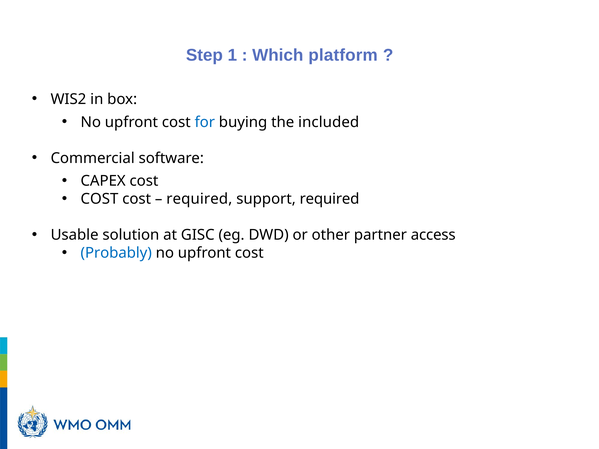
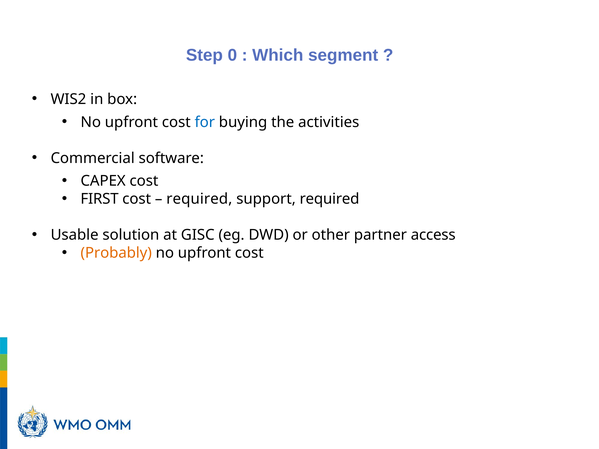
1: 1 -> 0 (232, 55)
platform: platform -> segment (343, 55)
included: included -> activities (329, 122)
COST: COST -> FIRST (100, 199)
Probably colour: blue -> orange (116, 253)
